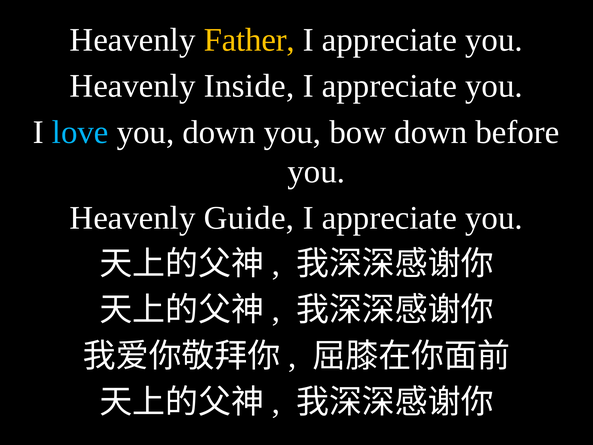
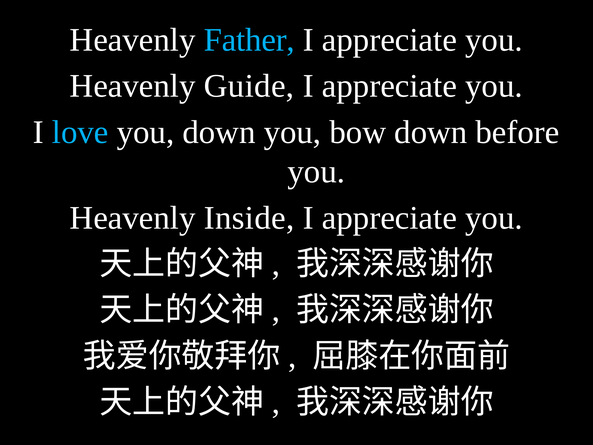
Father colour: yellow -> light blue (249, 40)
Inside: Inside -> Guide (249, 86)
Guide: Guide -> Inside (249, 218)
